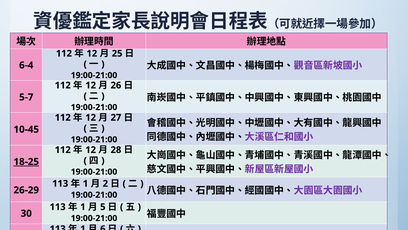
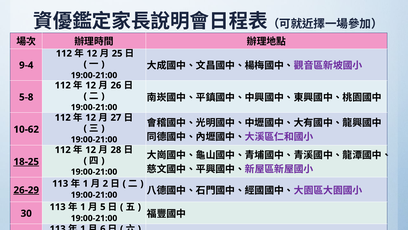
6-4: 6-4 -> 9-4 (26, 65)
5-7: 5-7 -> 5-8 (26, 97)
10-45: 10-45 -> 10-62 (26, 129)
26-29 underline: none -> present (26, 190)
